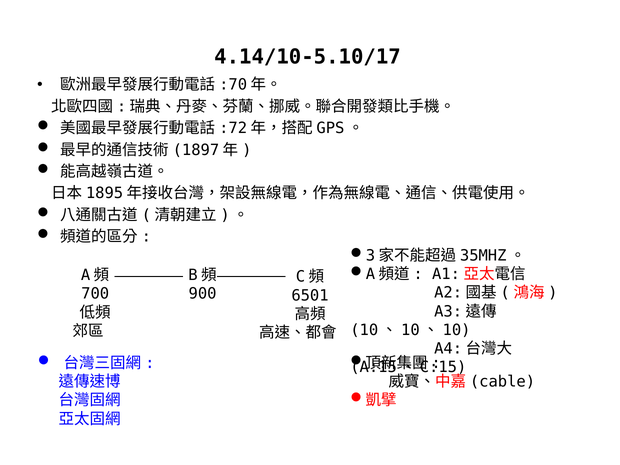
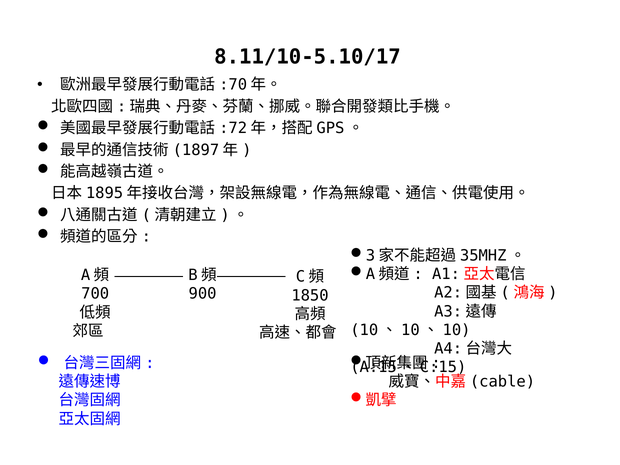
4.14/10-5.10/17: 4.14/10-5.10/17 -> 8.11/10-5.10/17 (308, 57)
6501: 6501 -> 1850 (310, 295)
